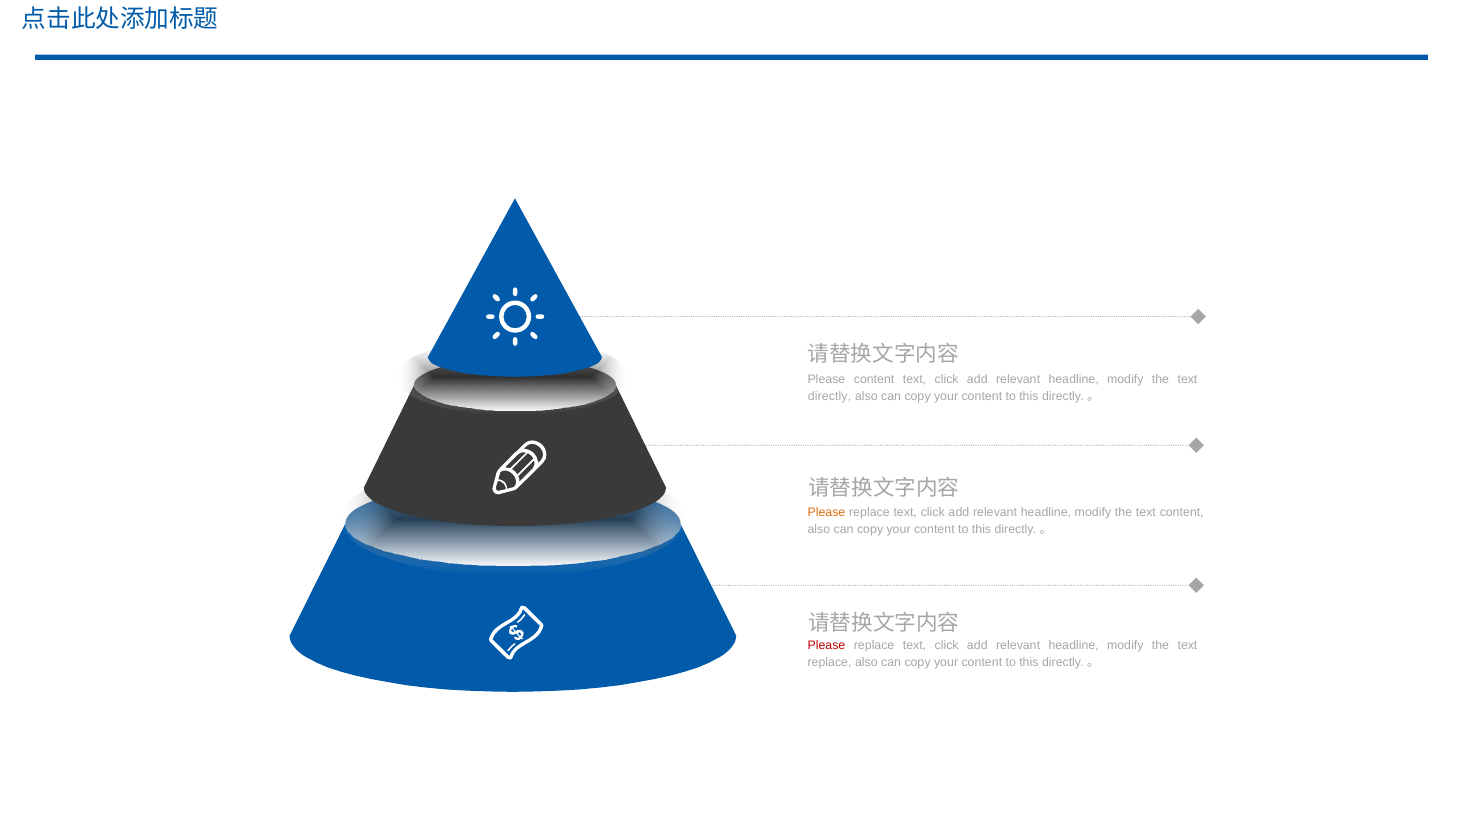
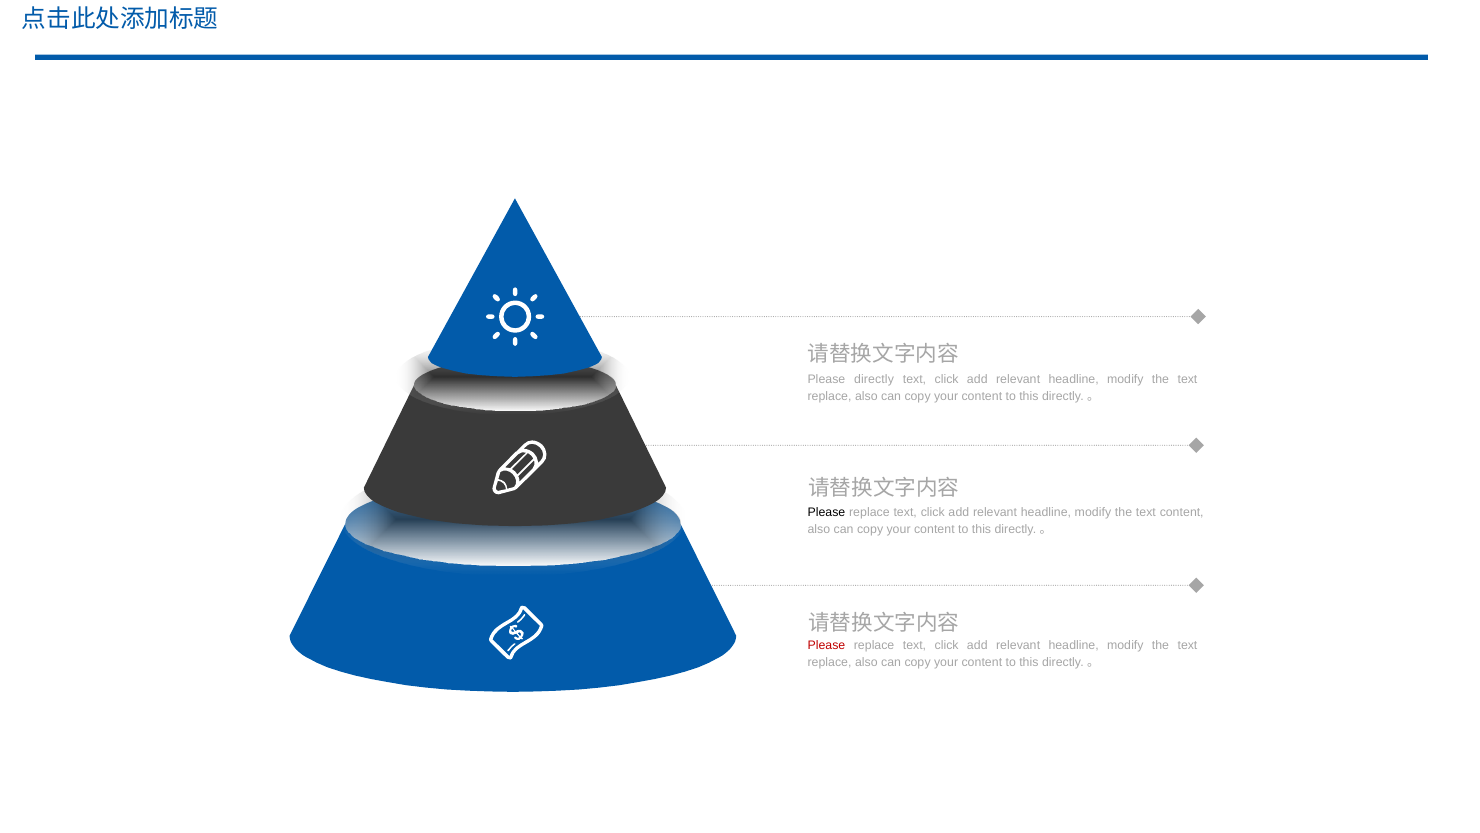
Please content: content -> directly (874, 379)
directly: directly -> replace (830, 397)
Please colour: orange -> black (826, 512)
